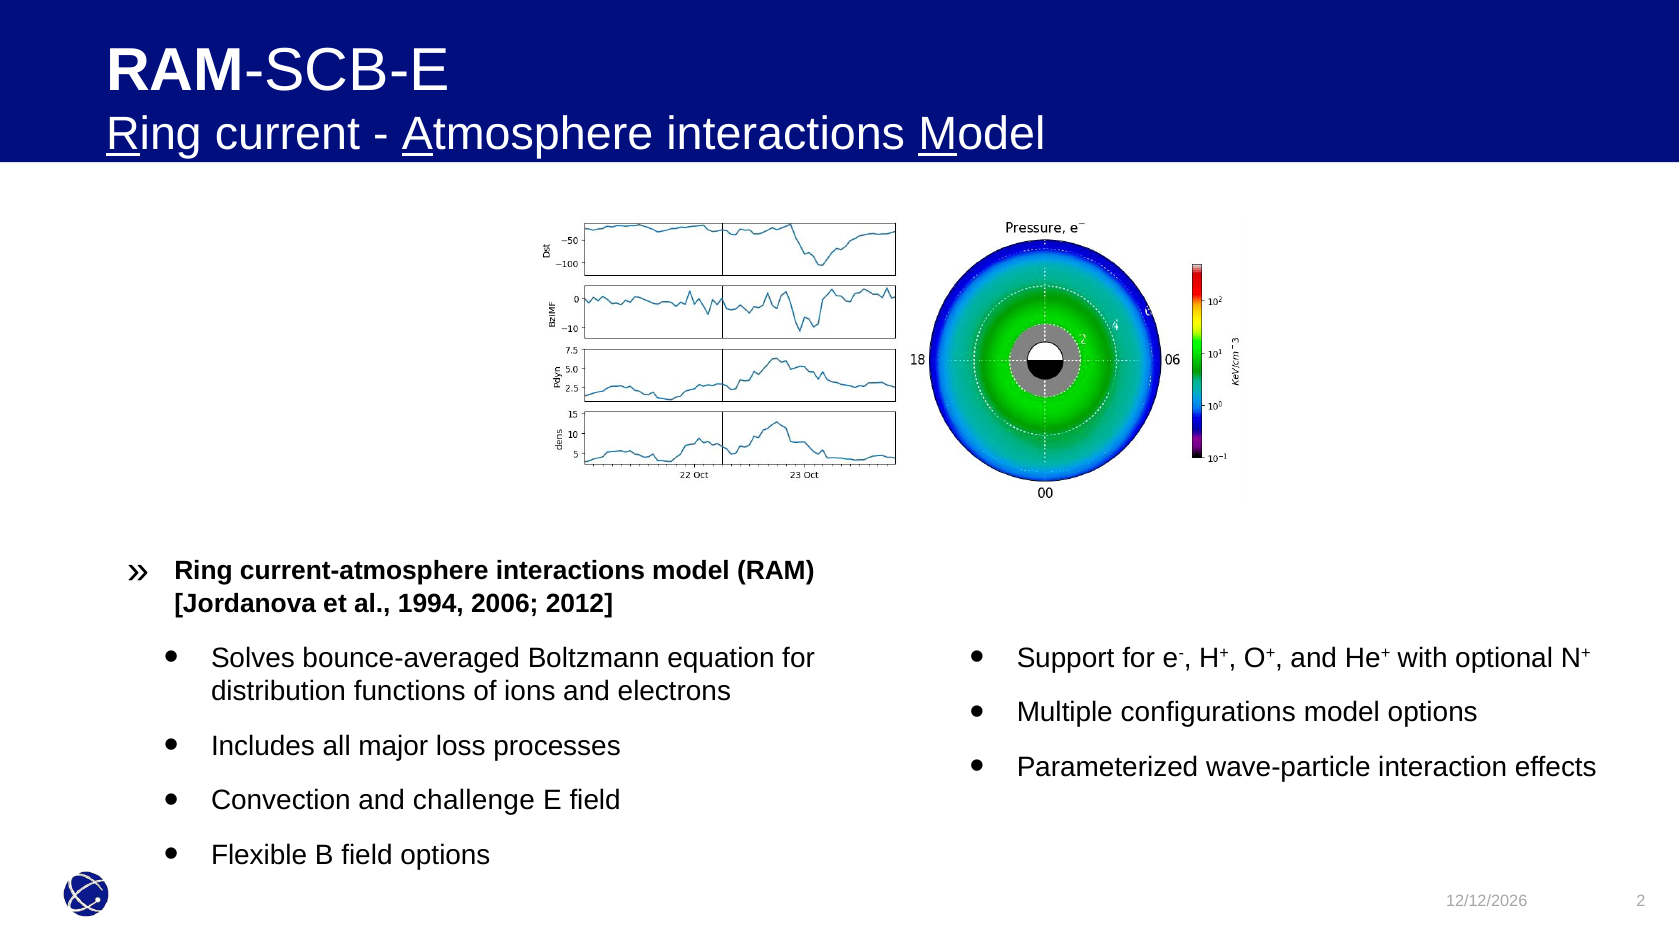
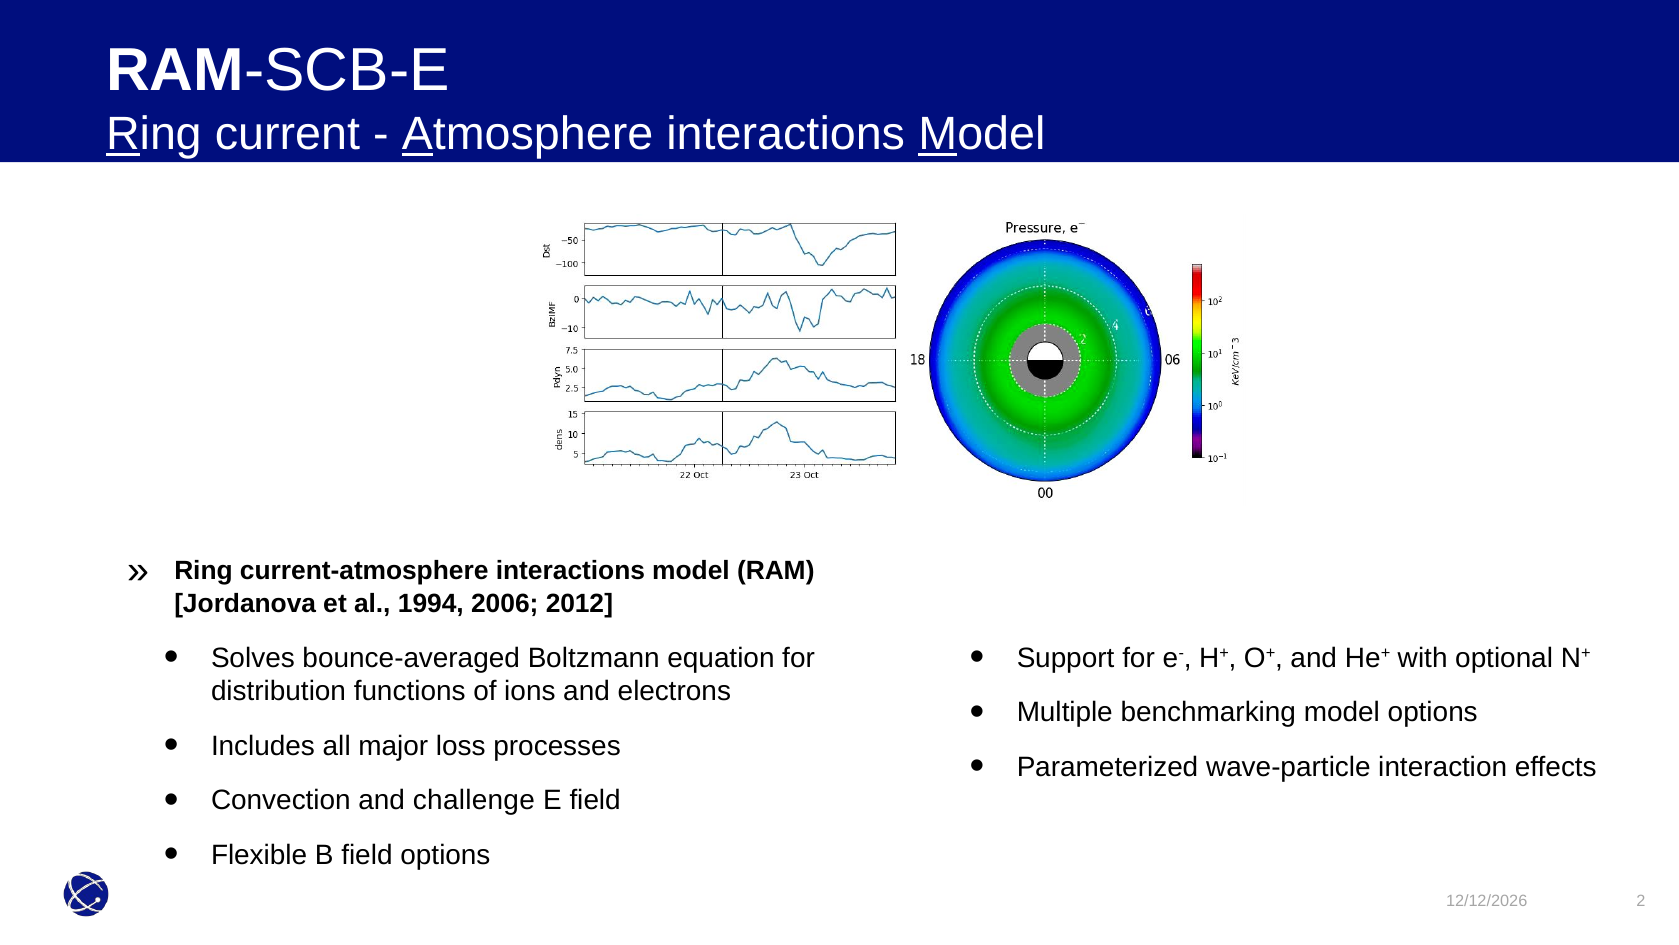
configurations: configurations -> benchmarking (1208, 712)
